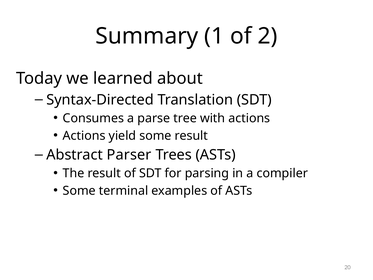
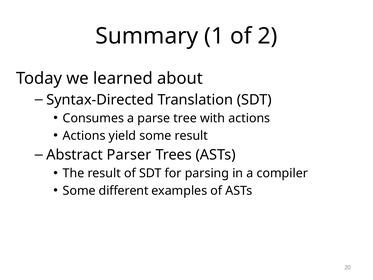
terminal: terminal -> different (124, 191)
